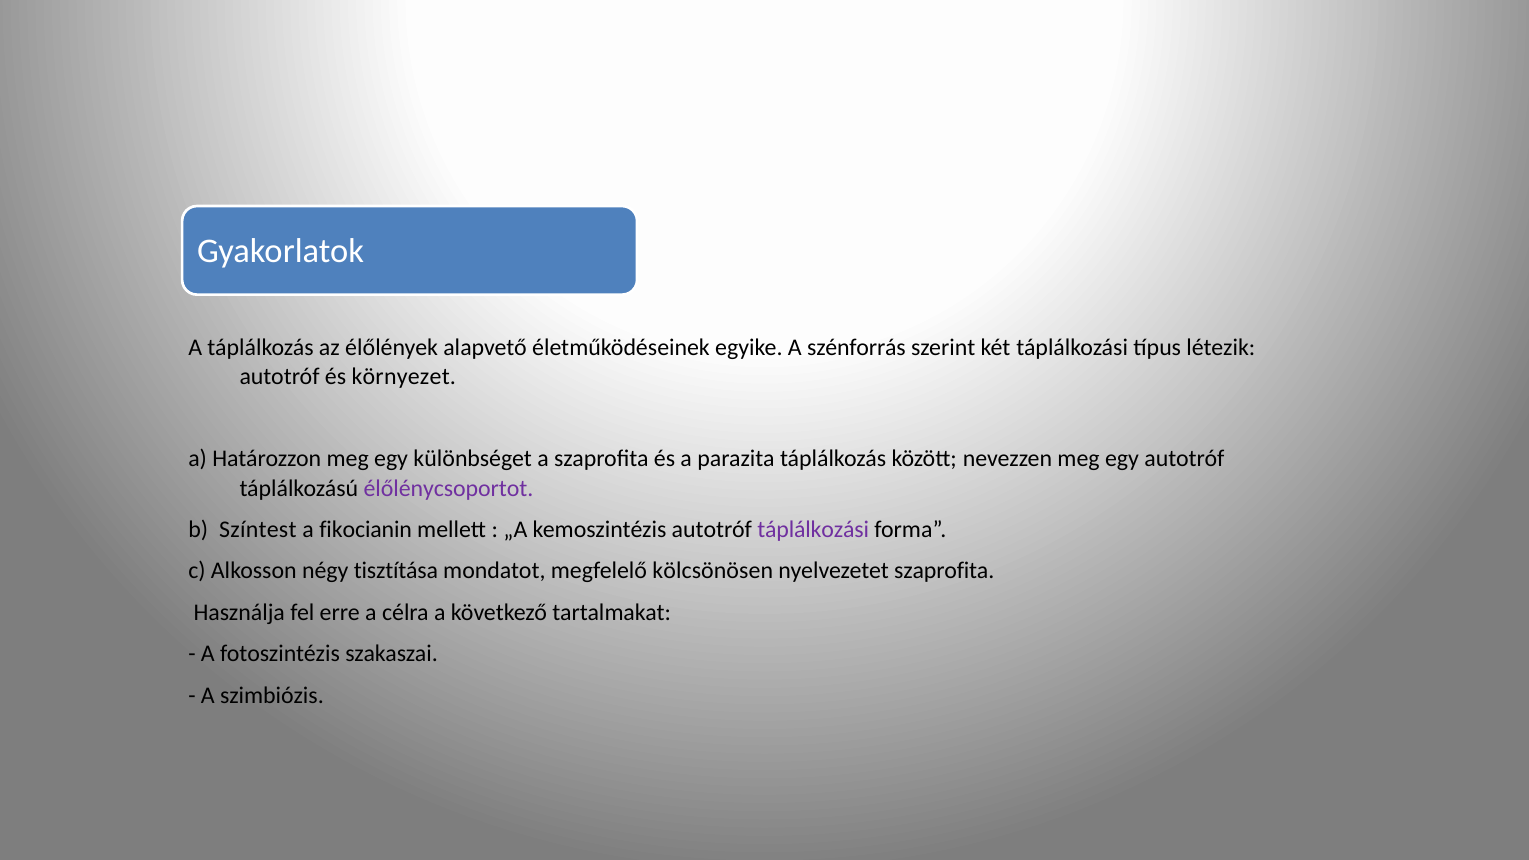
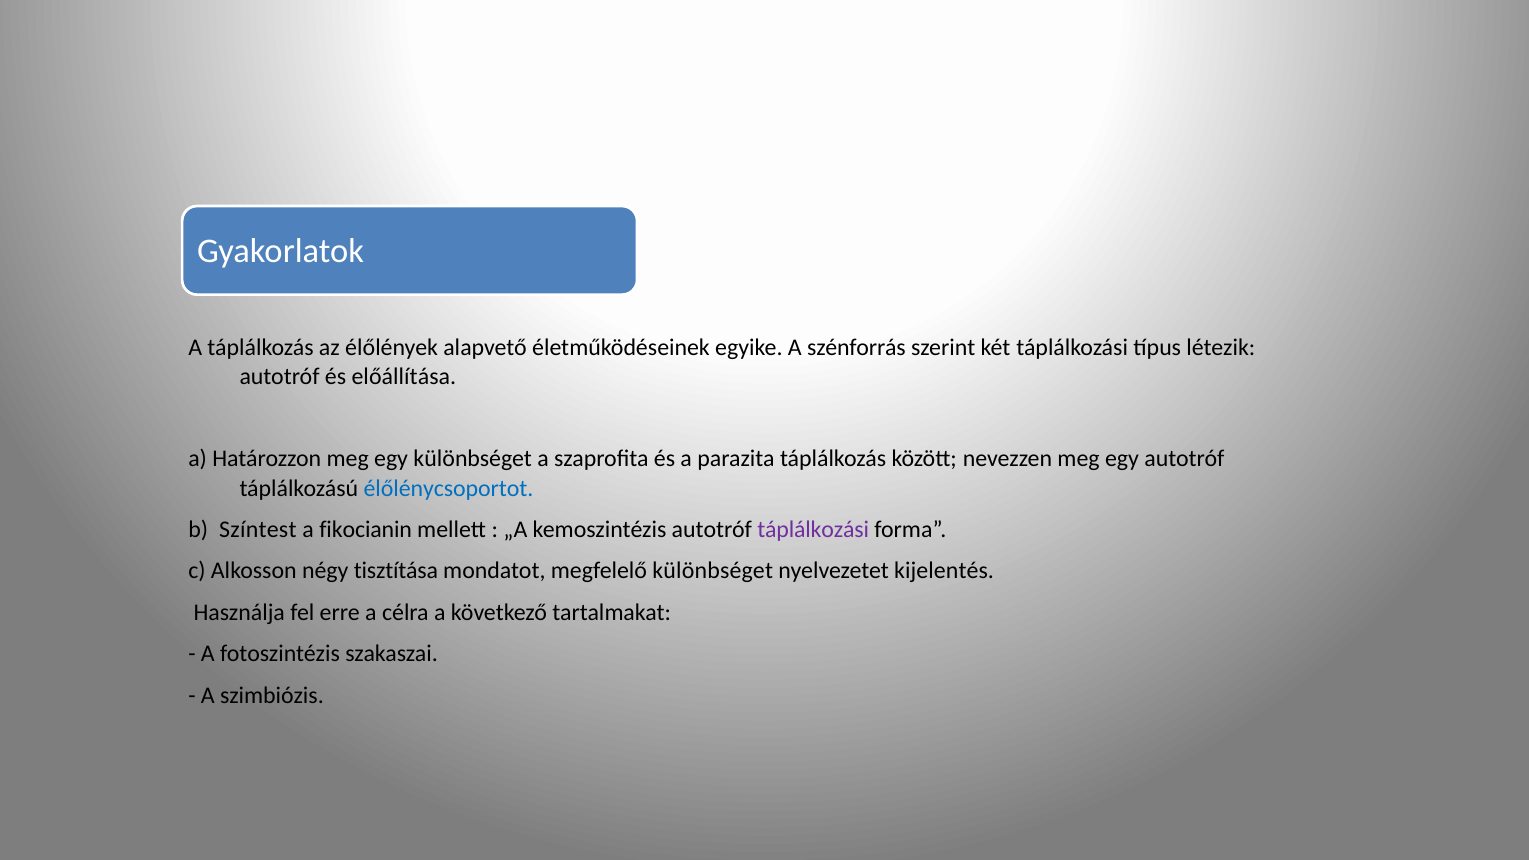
környezet: környezet -> előállítása (404, 376)
élőlénycsoportot colour: purple -> blue (448, 488)
megfelelő kölcsönösen: kölcsönösen -> különbséget (713, 571)
nyelvezetet szaprofita: szaprofita -> kijelentés (944, 571)
